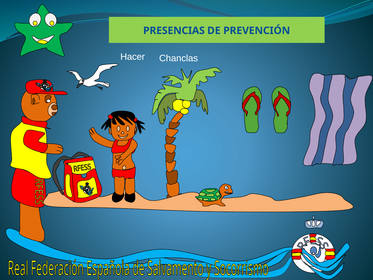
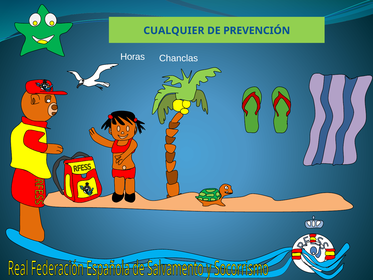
PRESENCIAS: PRESENCIAS -> CUALQUIER (174, 31)
Hacer: Hacer -> Horas (133, 57)
